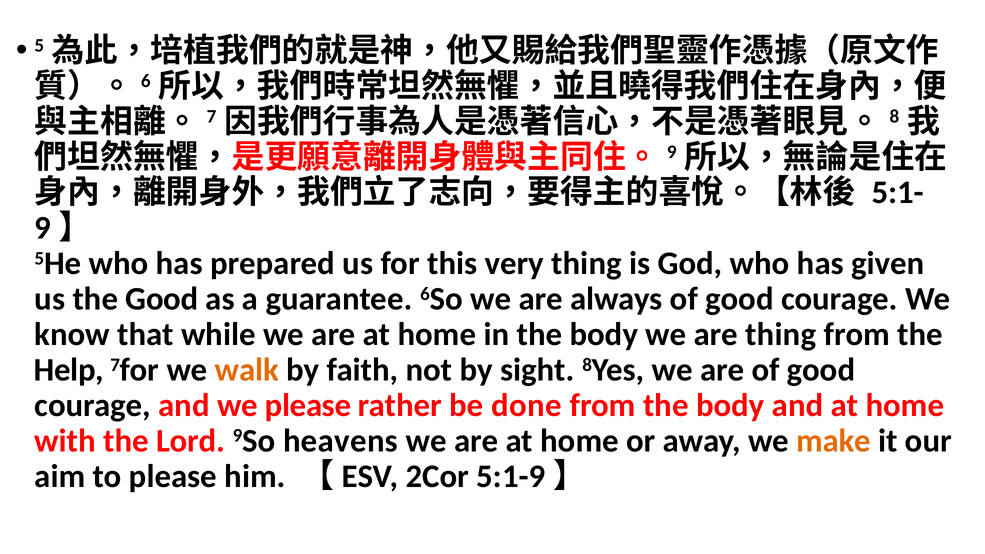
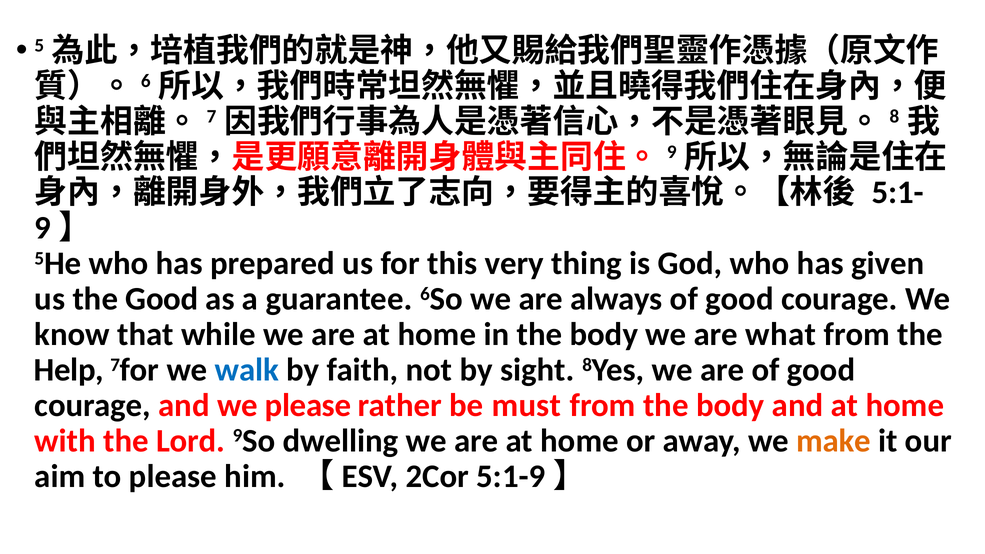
are thing: thing -> what (781, 335)
walk colour: orange -> blue (247, 370)
done: done -> must (526, 406)
heavens: heavens -> dwelling (341, 441)
